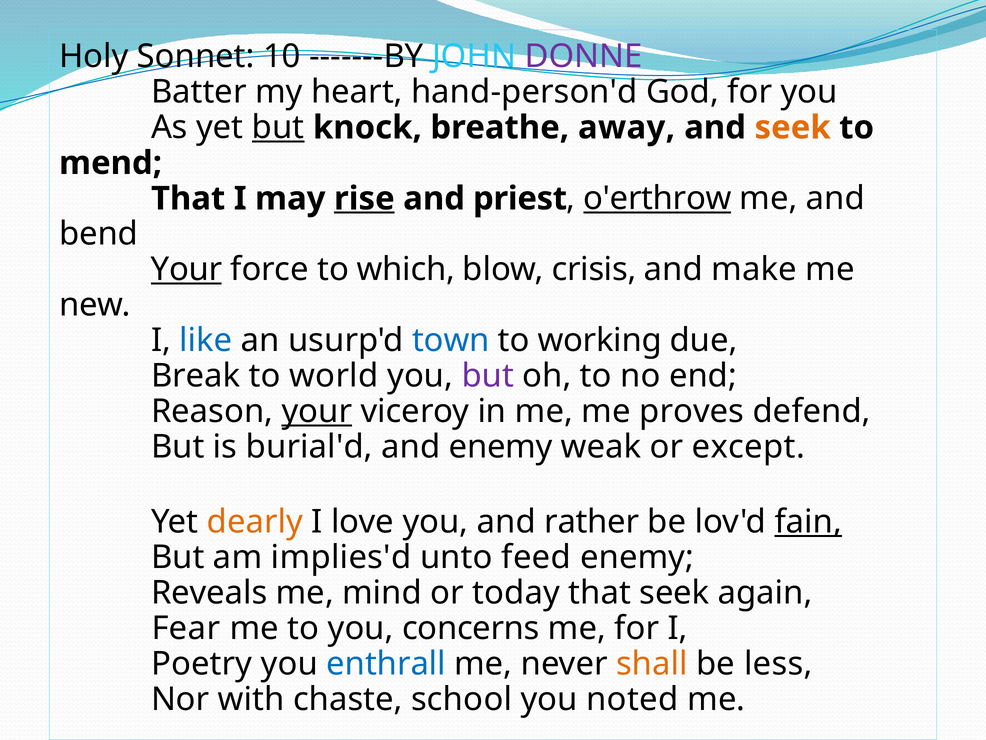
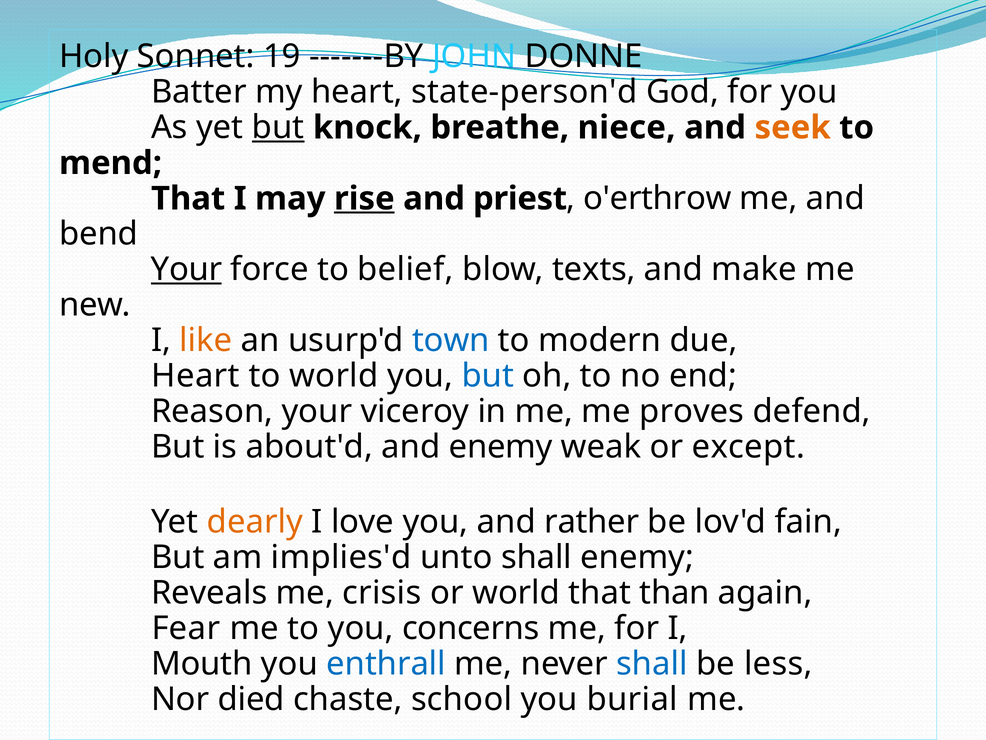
10: 10 -> 19 (282, 57)
DONNE colour: purple -> black (583, 57)
hand-person'd: hand-person'd -> state-person'd (524, 92)
away: away -> niece (627, 127)
o'erthrow underline: present -> none (657, 198)
which: which -> belief (406, 269)
crisis: crisis -> texts (594, 269)
like colour: blue -> orange (206, 340)
working: working -> modern (600, 340)
Break: Break -> Heart (196, 376)
but colour: purple -> blue (488, 376)
your underline: present -> none (317, 411)
burial'd: burial'd -> about'd (309, 447)
fain underline: present -> none (808, 522)
unto feed: feed -> shall (536, 557)
mind: mind -> crisis (382, 593)
or today: today -> world (516, 593)
that seek: seek -> than (674, 593)
Poetry: Poetry -> Mouth (202, 664)
shall colour: orange -> blue (652, 664)
with: with -> died (251, 699)
noted: noted -> burial (632, 699)
